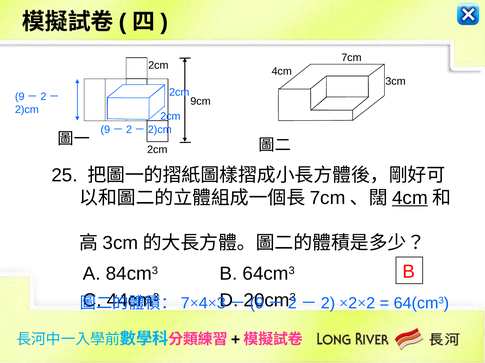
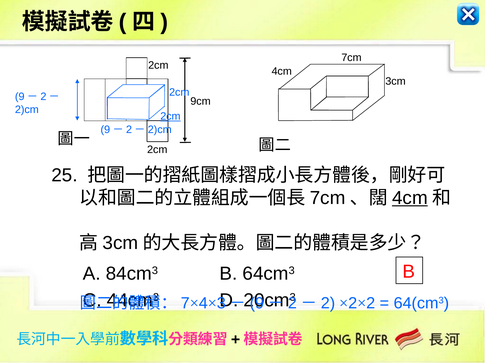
2cm underline: none -> present (170, 116)
